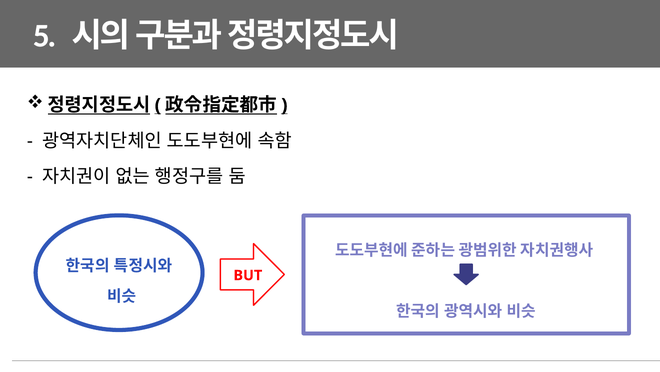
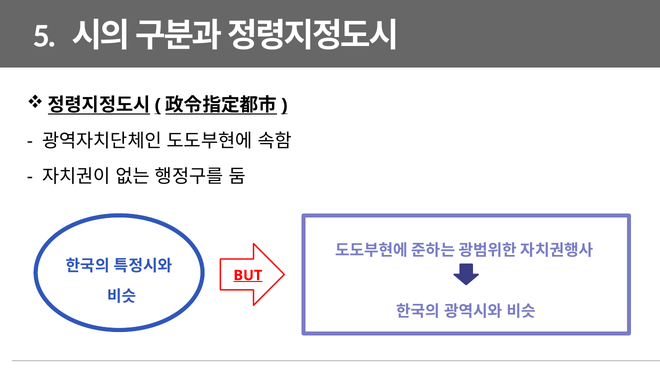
BUT underline: none -> present (248, 275)
